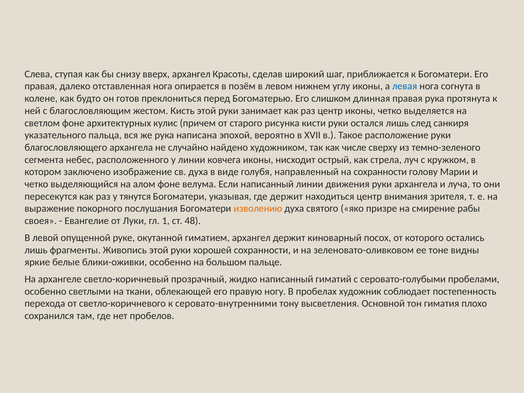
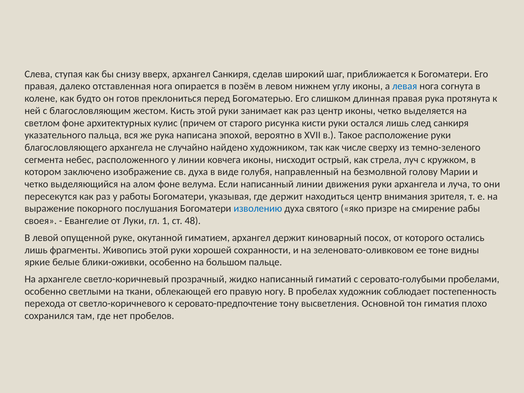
архангел Красоты: Красоты -> Санкиря (232, 74)
на сохранности: сохранности -> безмолвной (380, 172)
тянутся: тянутся -> работы (135, 196)
изволению colour: orange -> blue (258, 209)
серовато-внутренними: серовато-внутренними -> серовато-предпочтение (226, 304)
